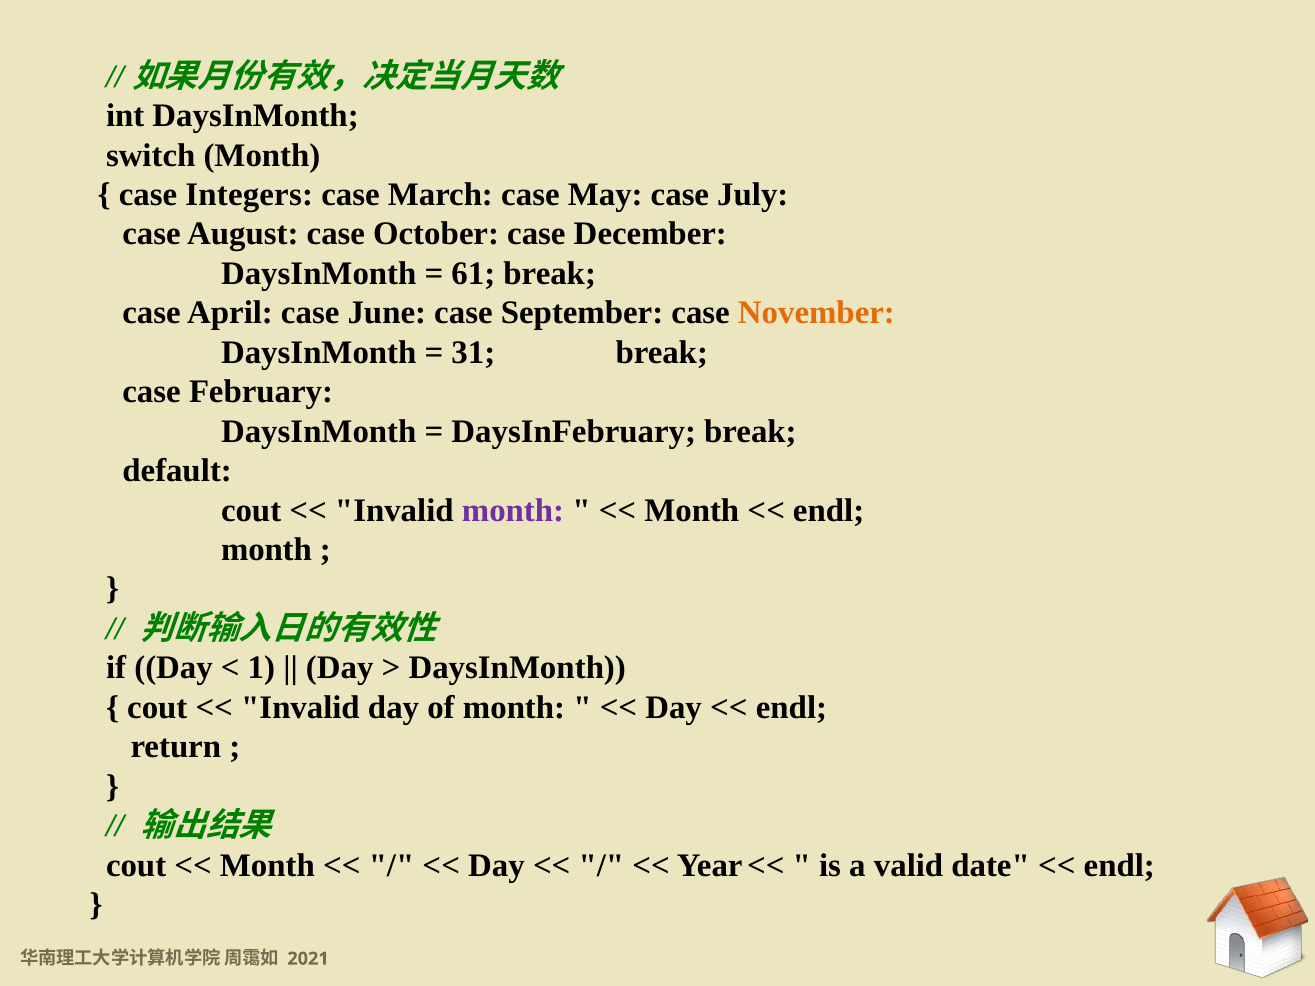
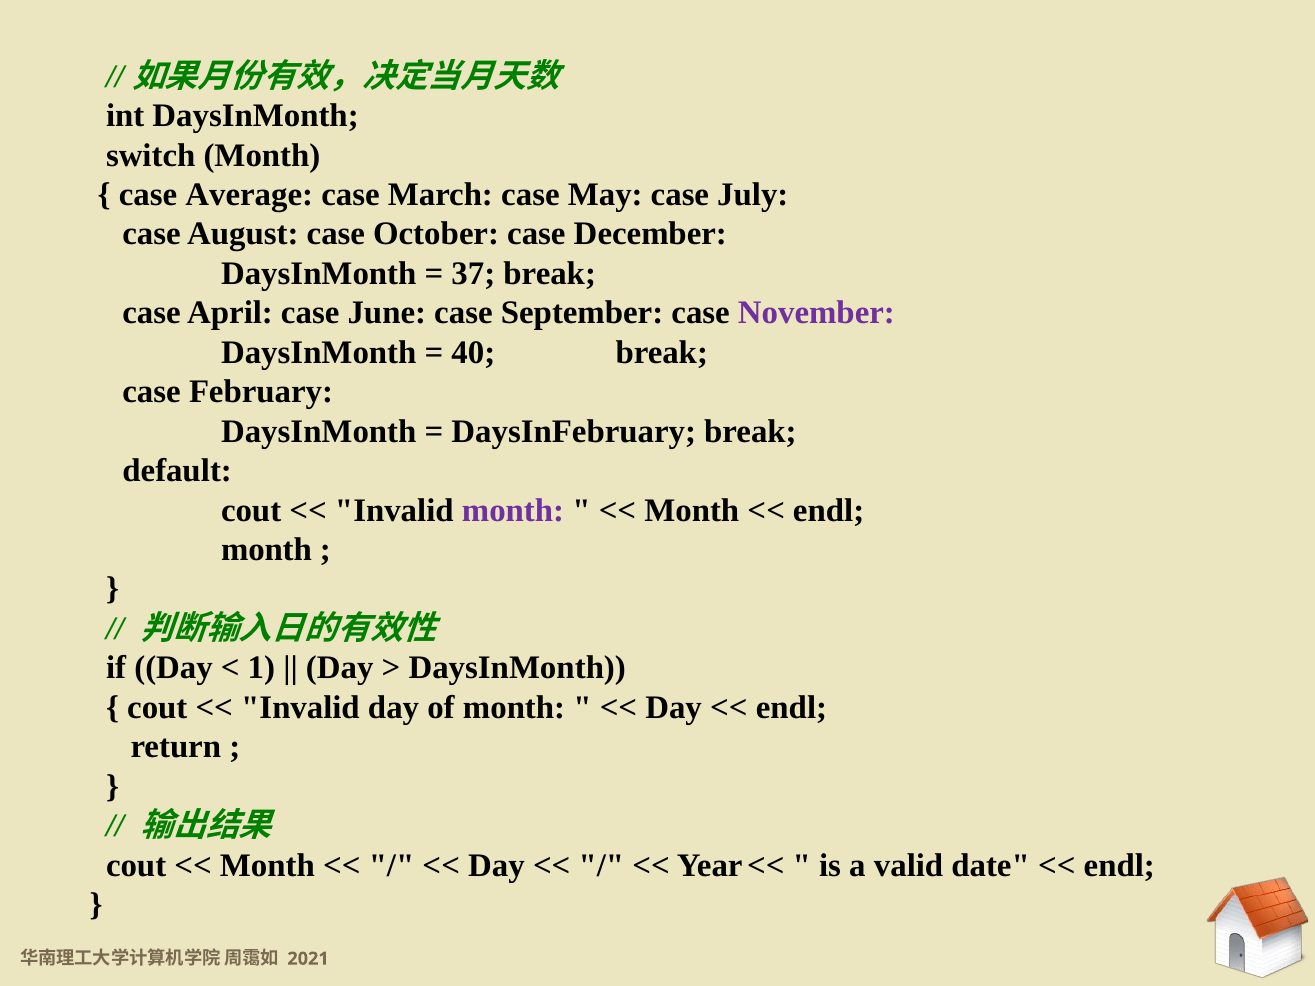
Integers: Integers -> Average (249, 195)
61: 61 -> 37 (473, 274)
November colour: orange -> purple (816, 313)
31: 31 -> 40 (473, 353)
